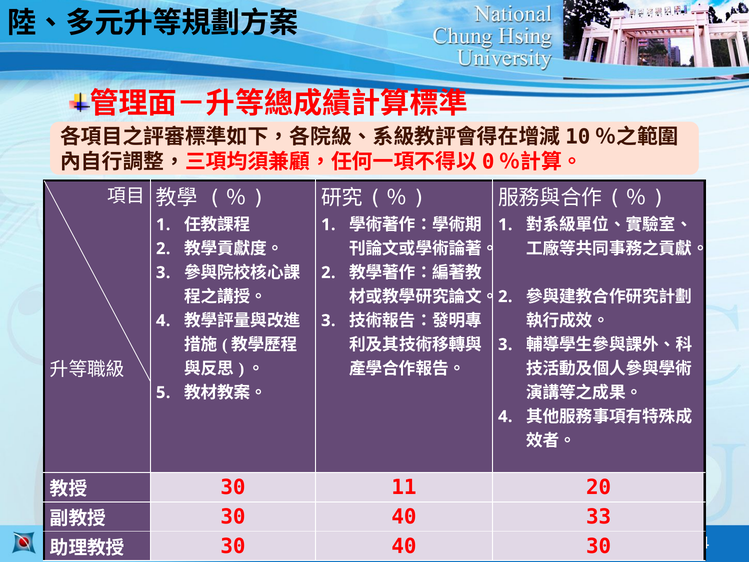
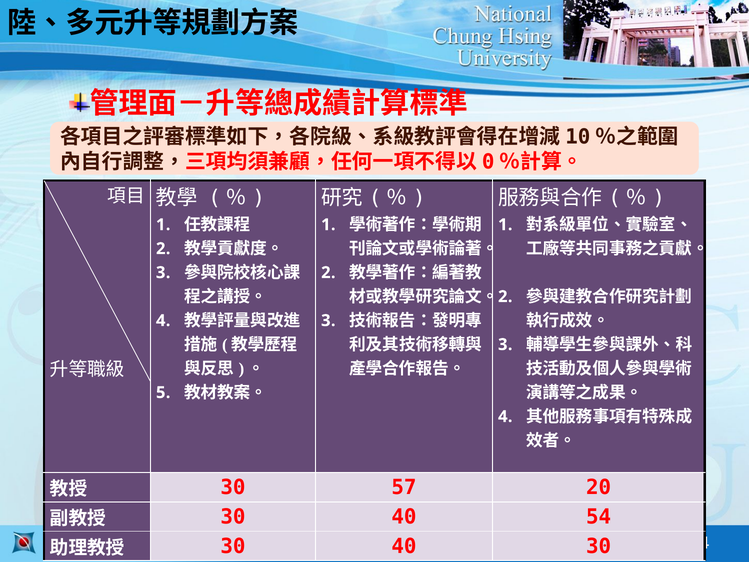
11: 11 -> 57 (404, 487)
33: 33 -> 54 (599, 517)
